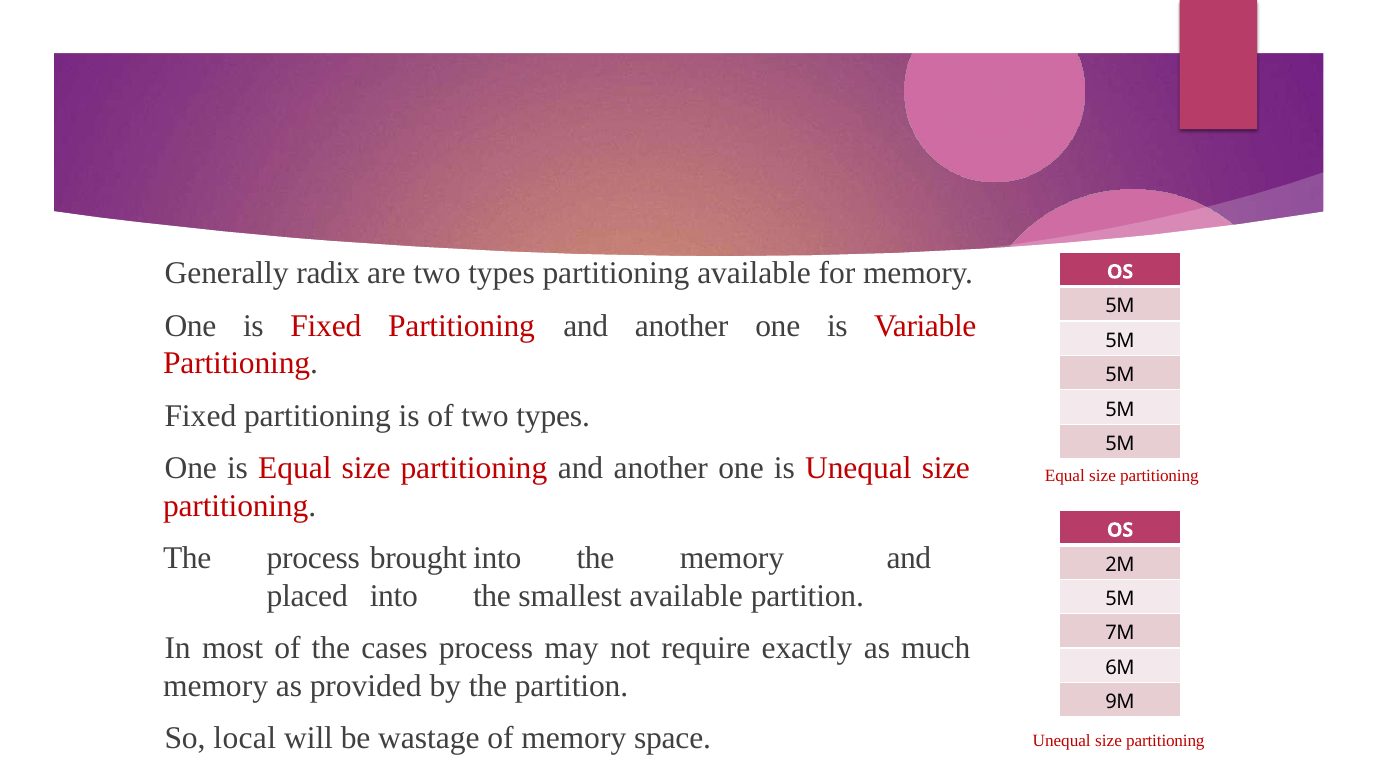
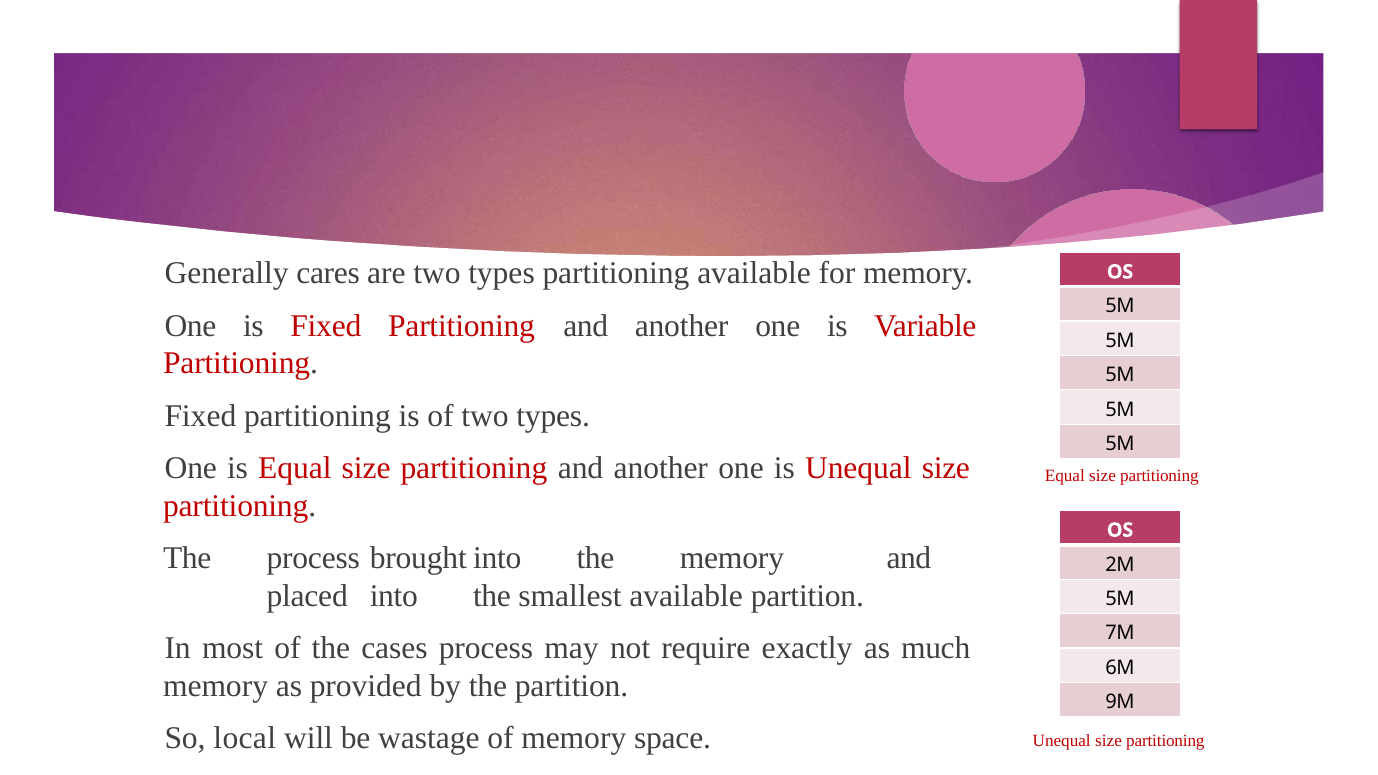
radix: radix -> cares (328, 273)
